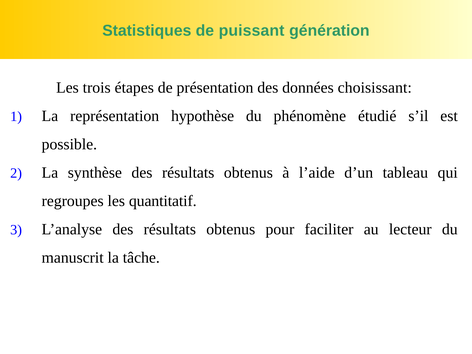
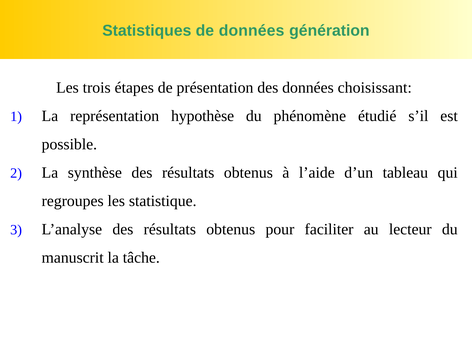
de puissant: puissant -> données (252, 31)
quantitatif: quantitatif -> statistique (163, 201)
